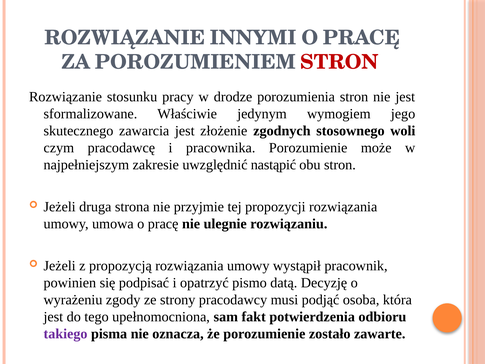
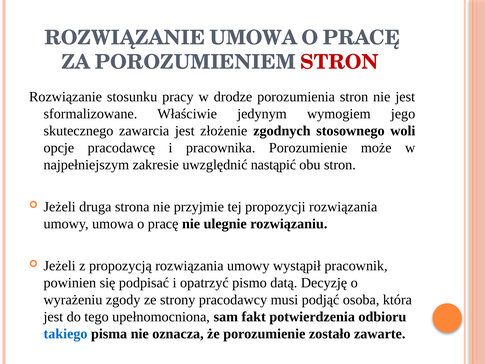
ROZWIĄZANIE INNYMI: INNYMI -> UMOWA (253, 38)
czym: czym -> opcje (59, 148)
takiego colour: purple -> blue (66, 334)
